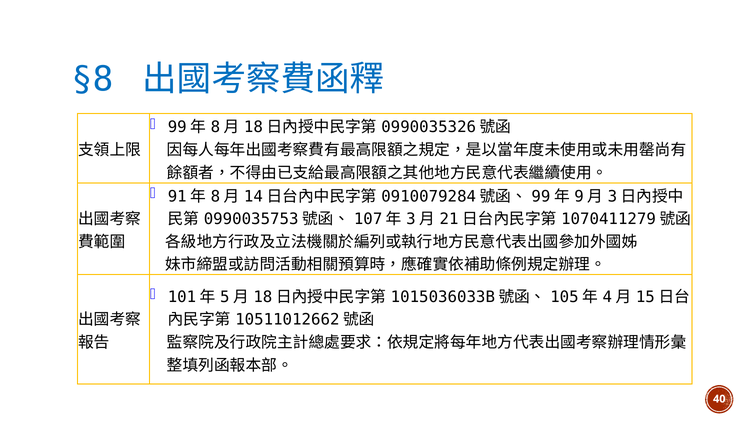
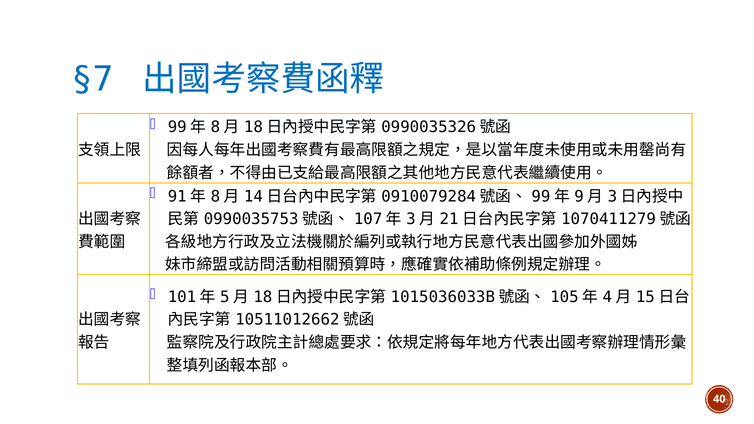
§8: §8 -> §7 (93, 80)
